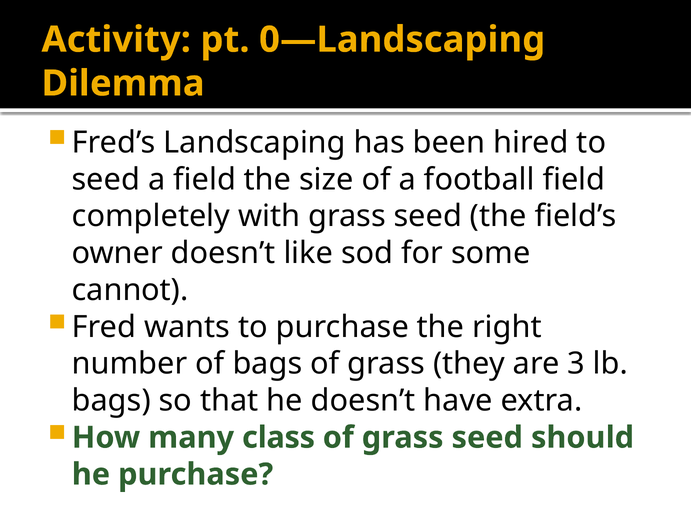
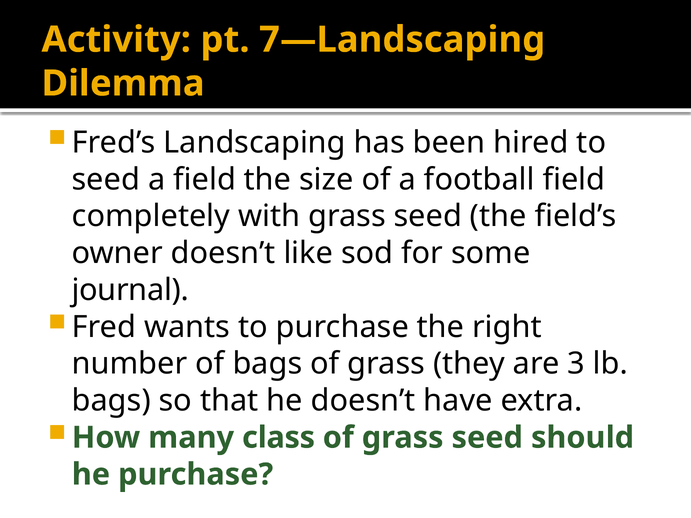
0—Landscaping: 0—Landscaping -> 7—Landscaping (402, 40)
cannot: cannot -> journal (130, 290)
